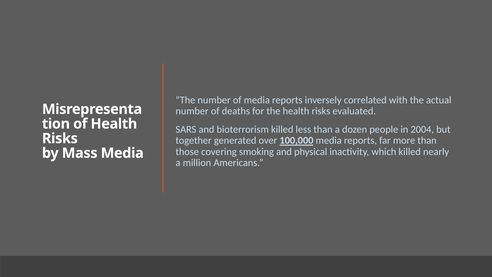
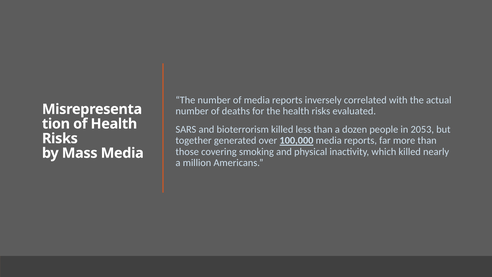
2004: 2004 -> 2053 (422, 129)
